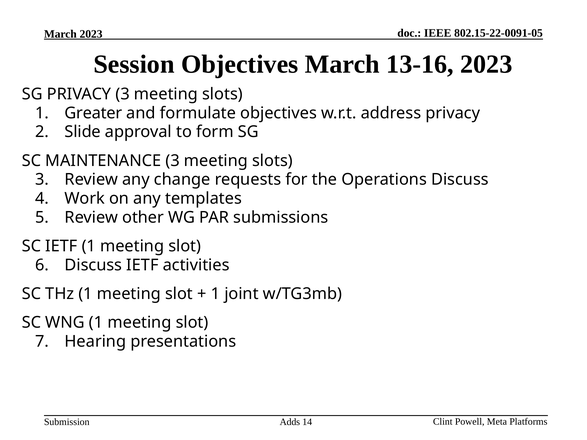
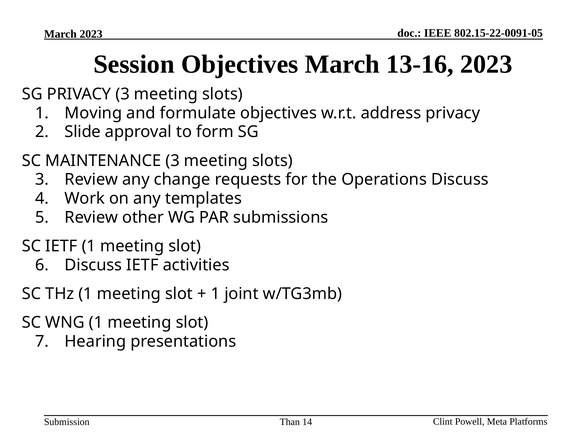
Greater: Greater -> Moving (93, 113)
Adds: Adds -> Than (290, 422)
